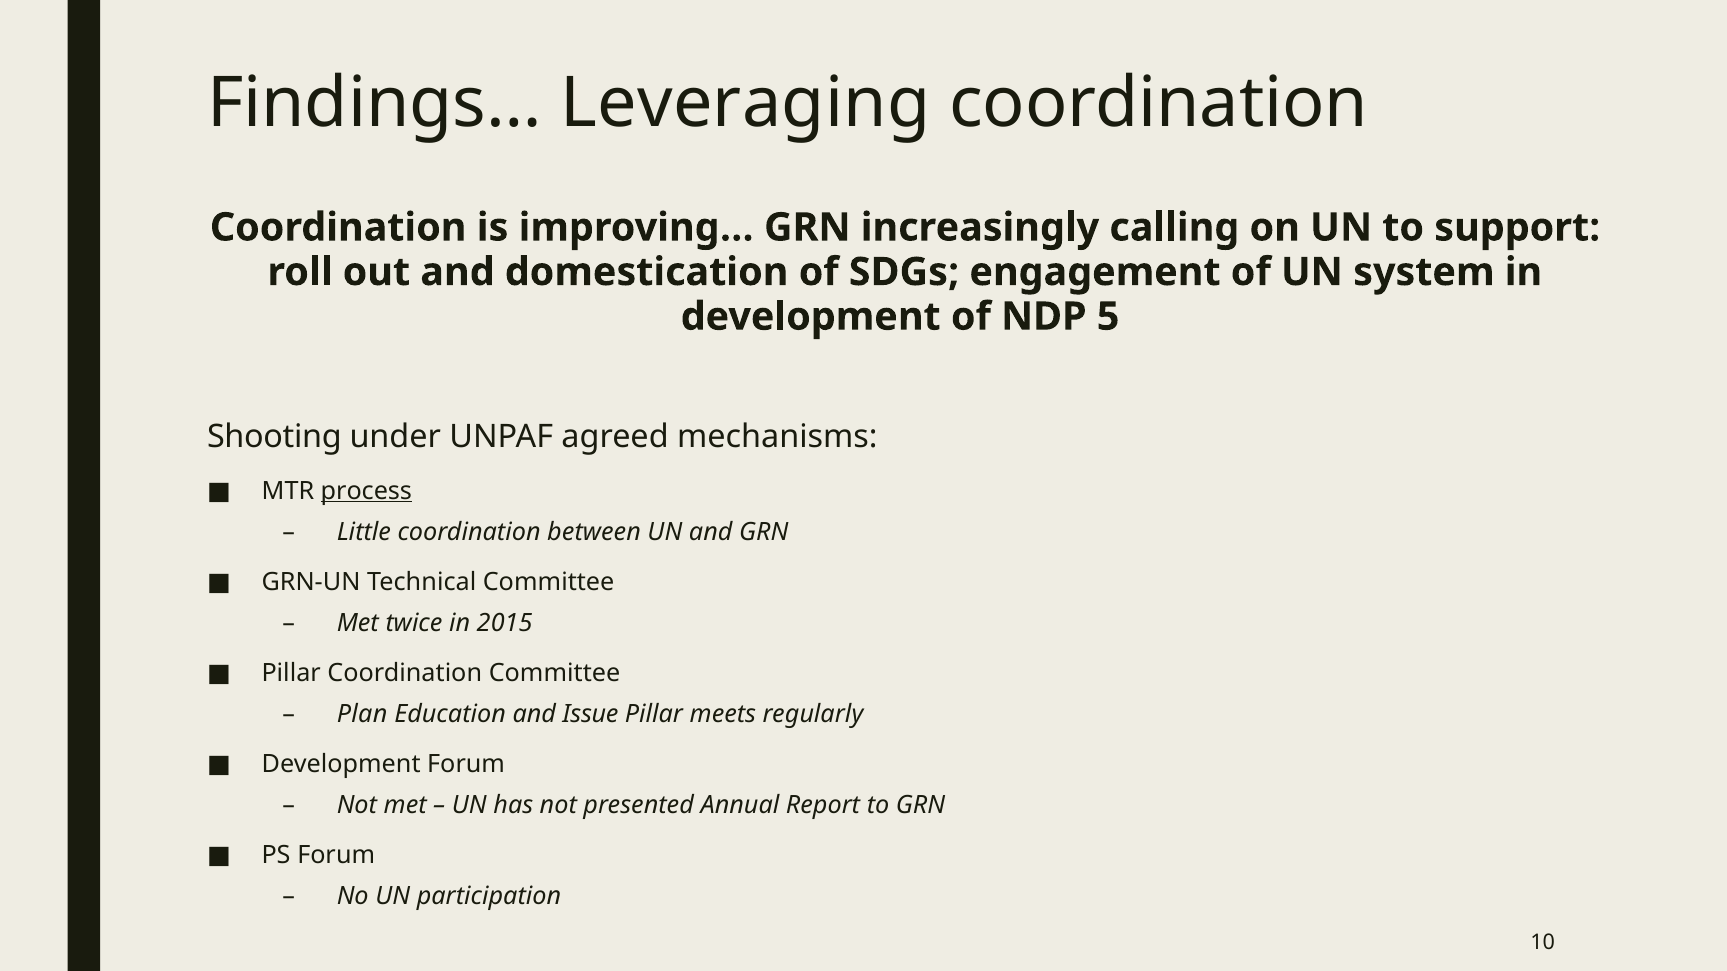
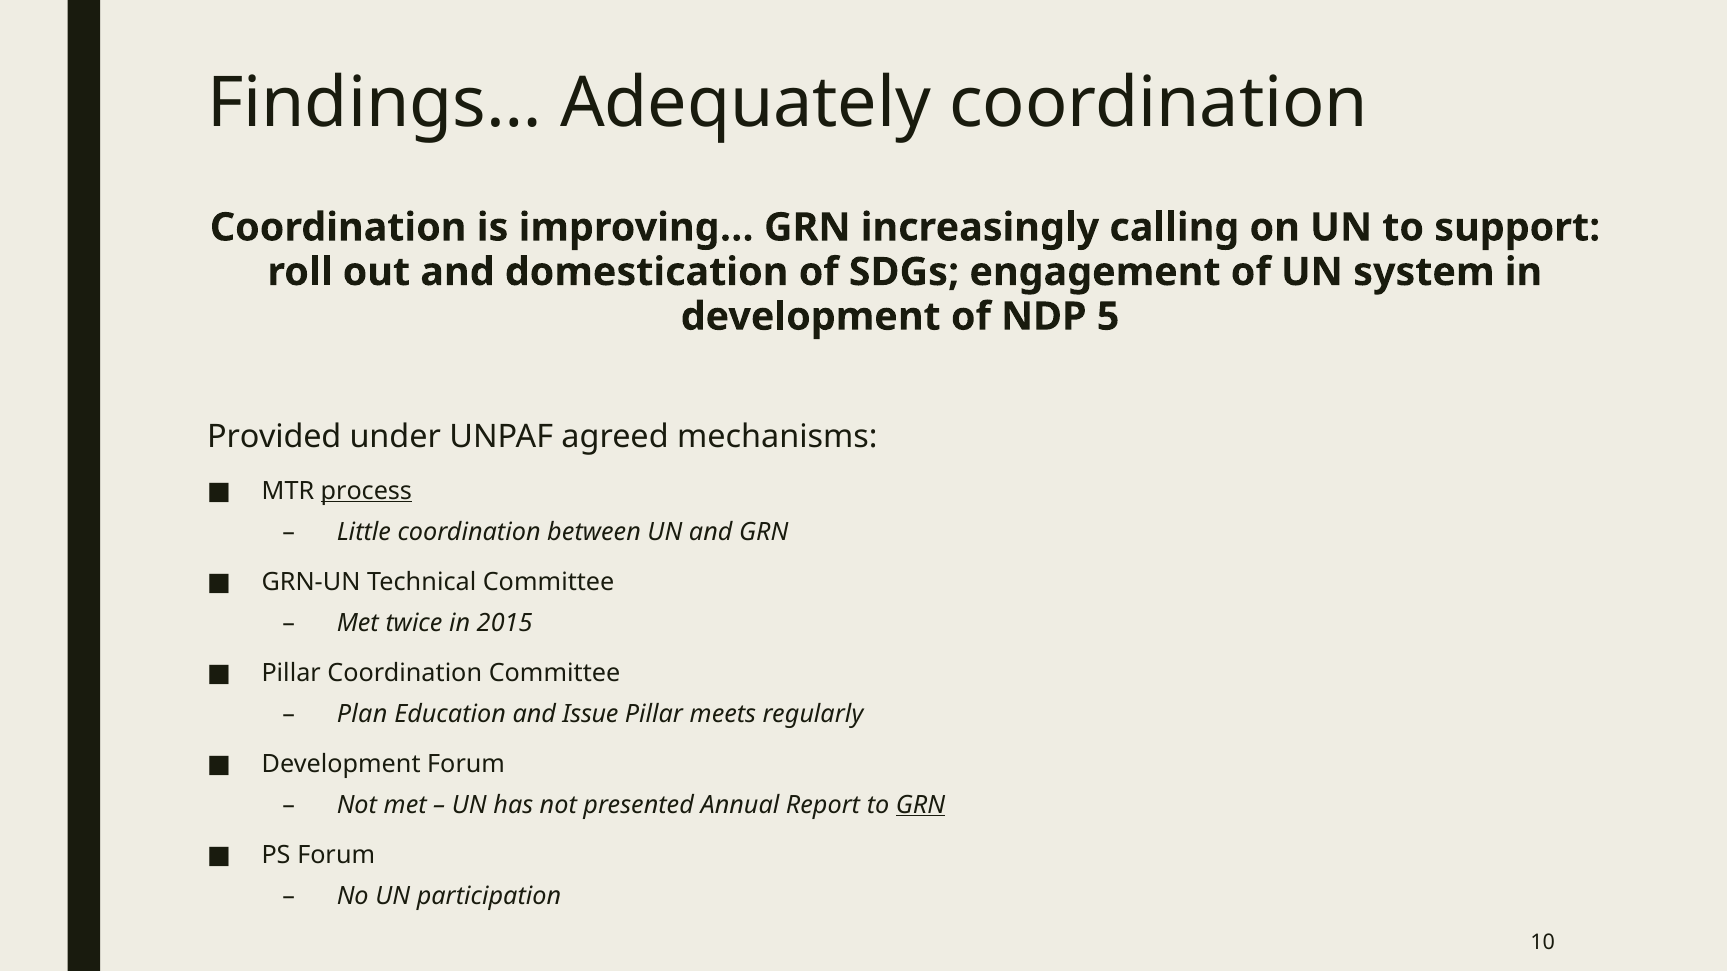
Leveraging: Leveraging -> Adequately (746, 103)
Shooting: Shooting -> Provided (274, 437)
GRN underline: none -> present (921, 805)
